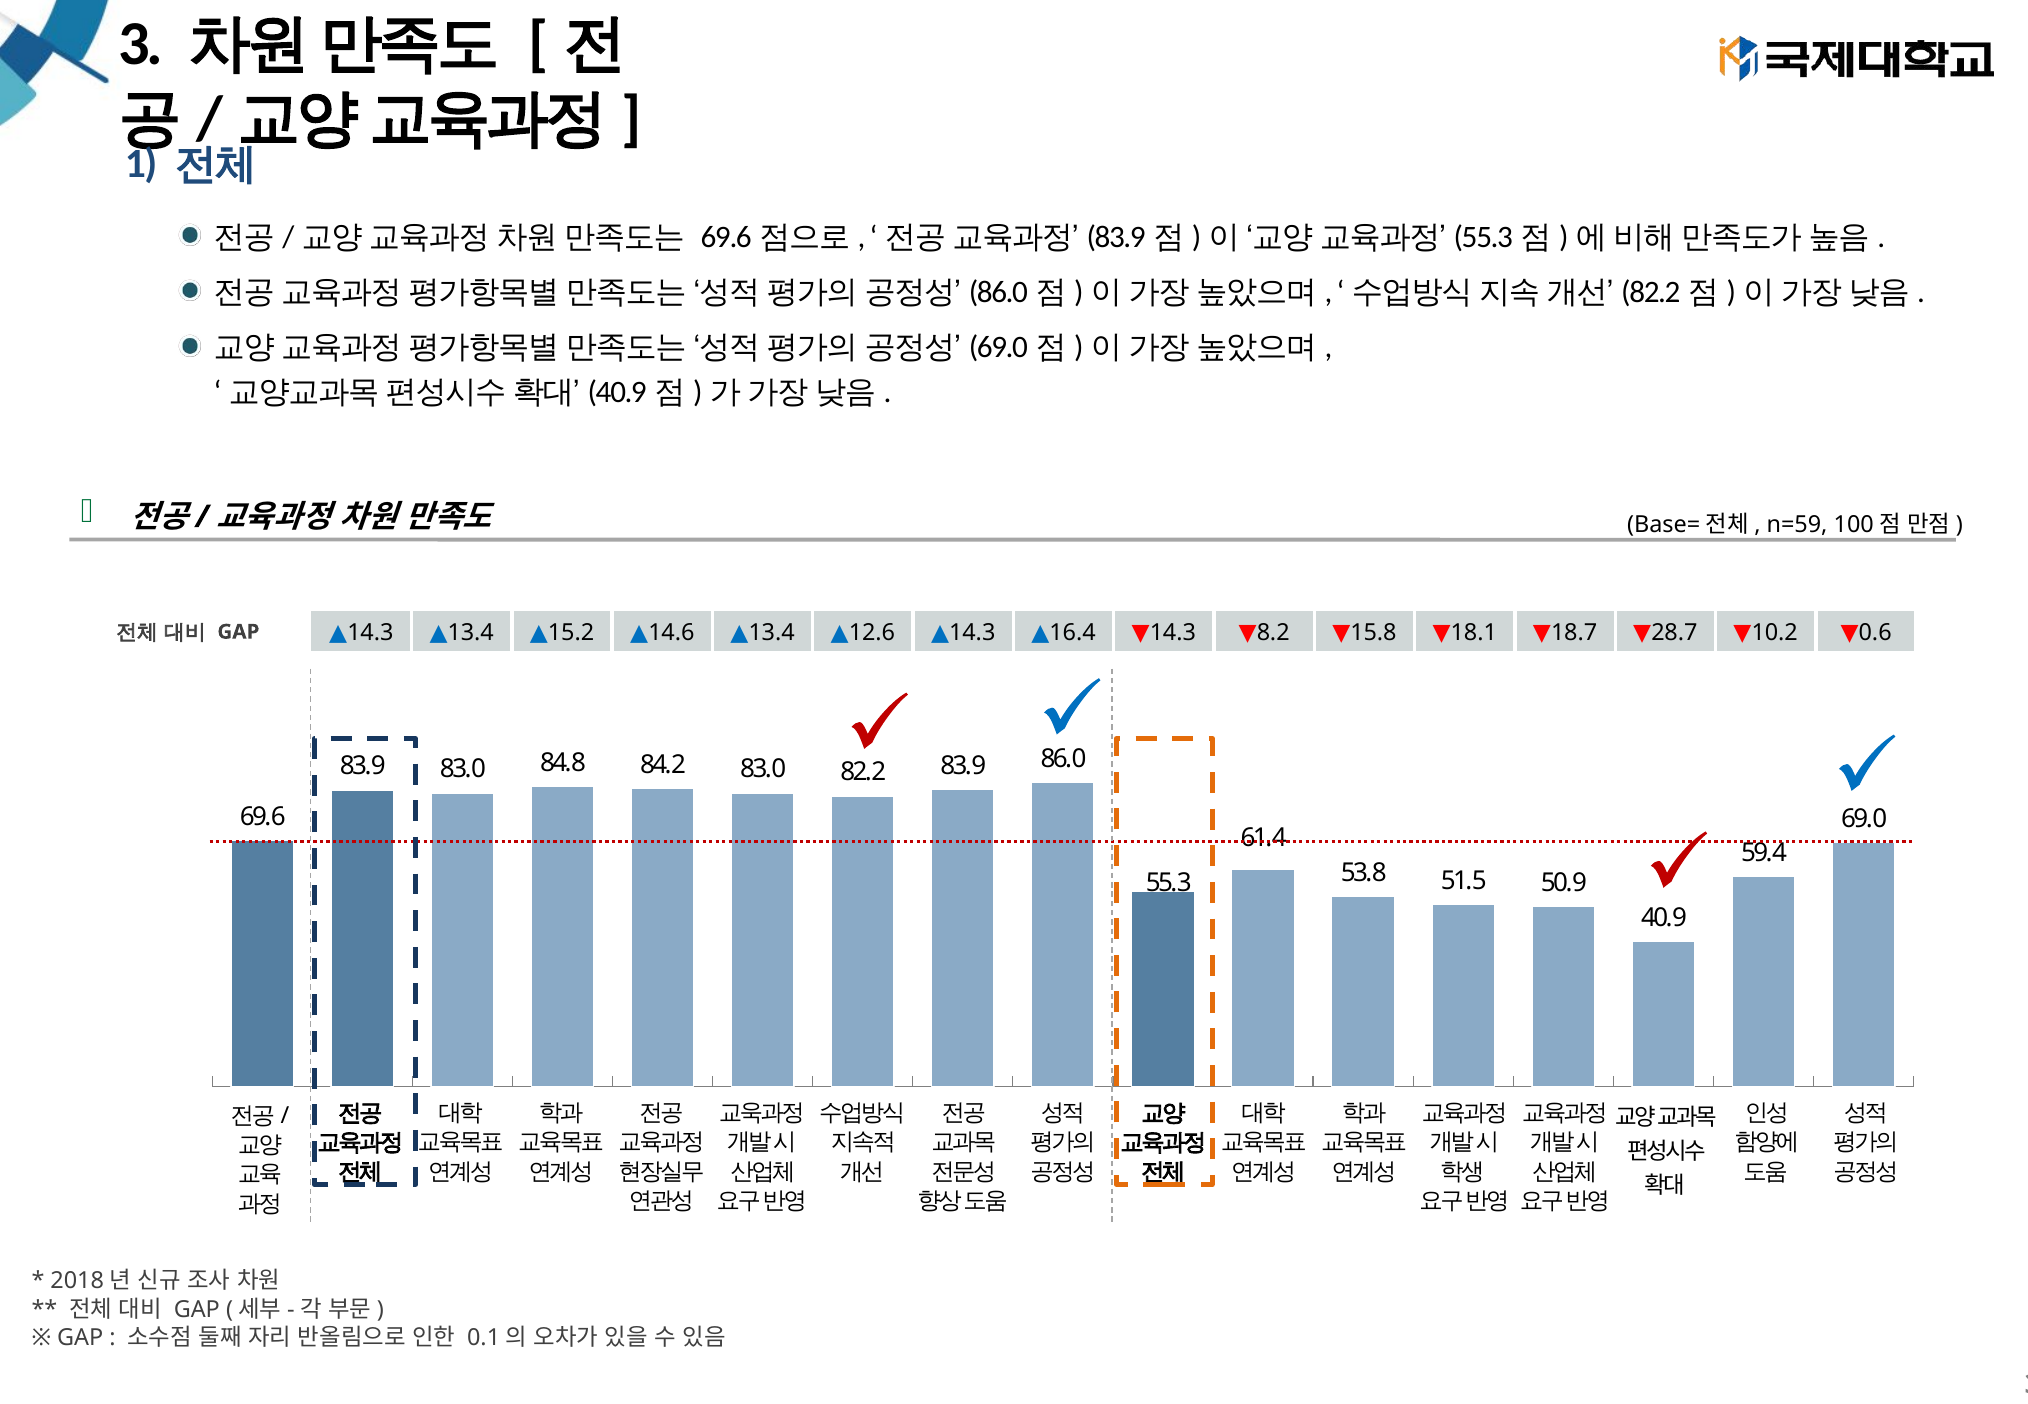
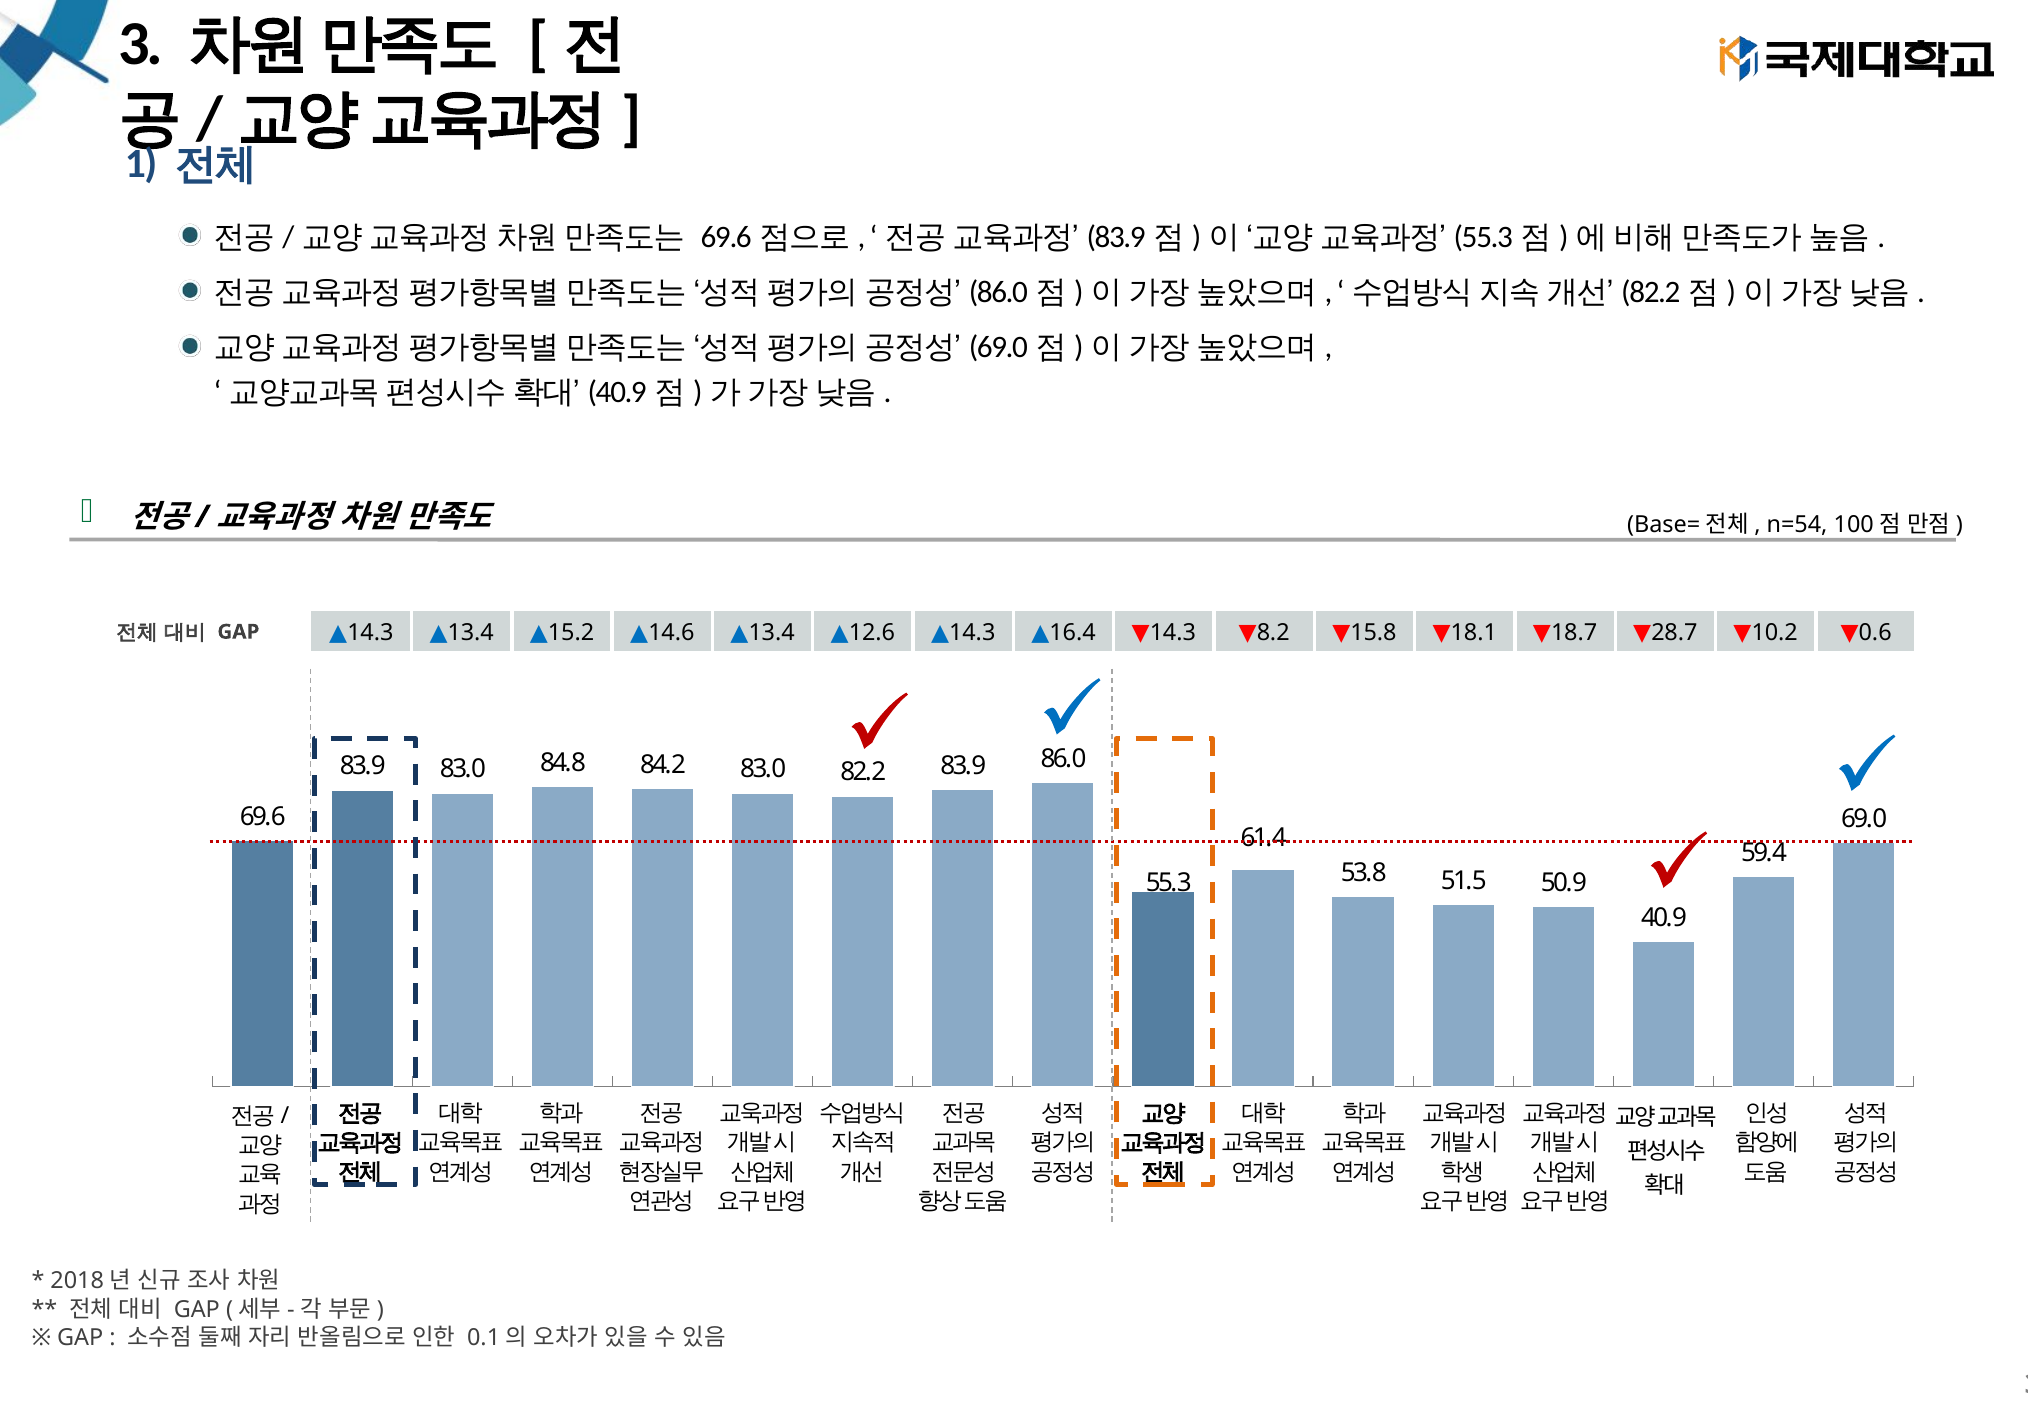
n=59: n=59 -> n=54 (1797, 525)
